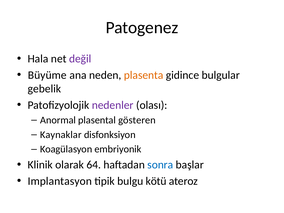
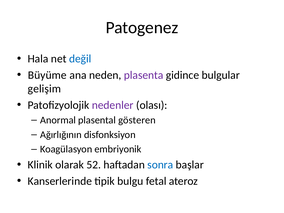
değil colour: purple -> blue (80, 59)
plasenta colour: orange -> purple (144, 75)
gebelik: gebelik -> gelişim (44, 89)
Kaynaklar: Kaynaklar -> Ağırlığının (61, 135)
64: 64 -> 52 (94, 165)
Implantasyon: Implantasyon -> Kanserlerinde (60, 181)
kötü: kötü -> fetal (156, 181)
